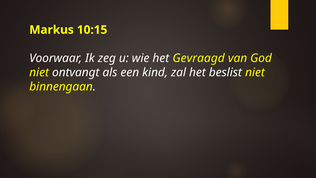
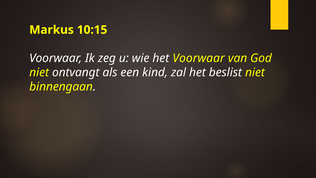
het Gevraagd: Gevraagd -> Voorwaar (199, 58)
